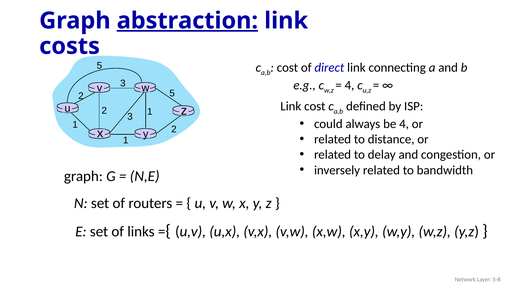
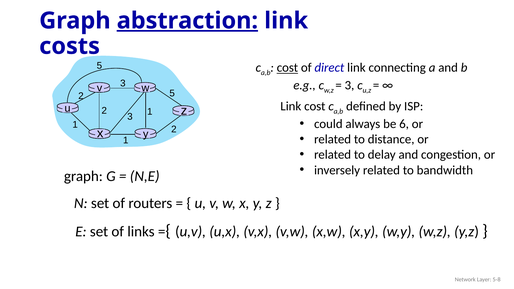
cost underline: none -> present (287, 68)
4: 4 -> 3 (349, 85)
be 4: 4 -> 6 (404, 124)
